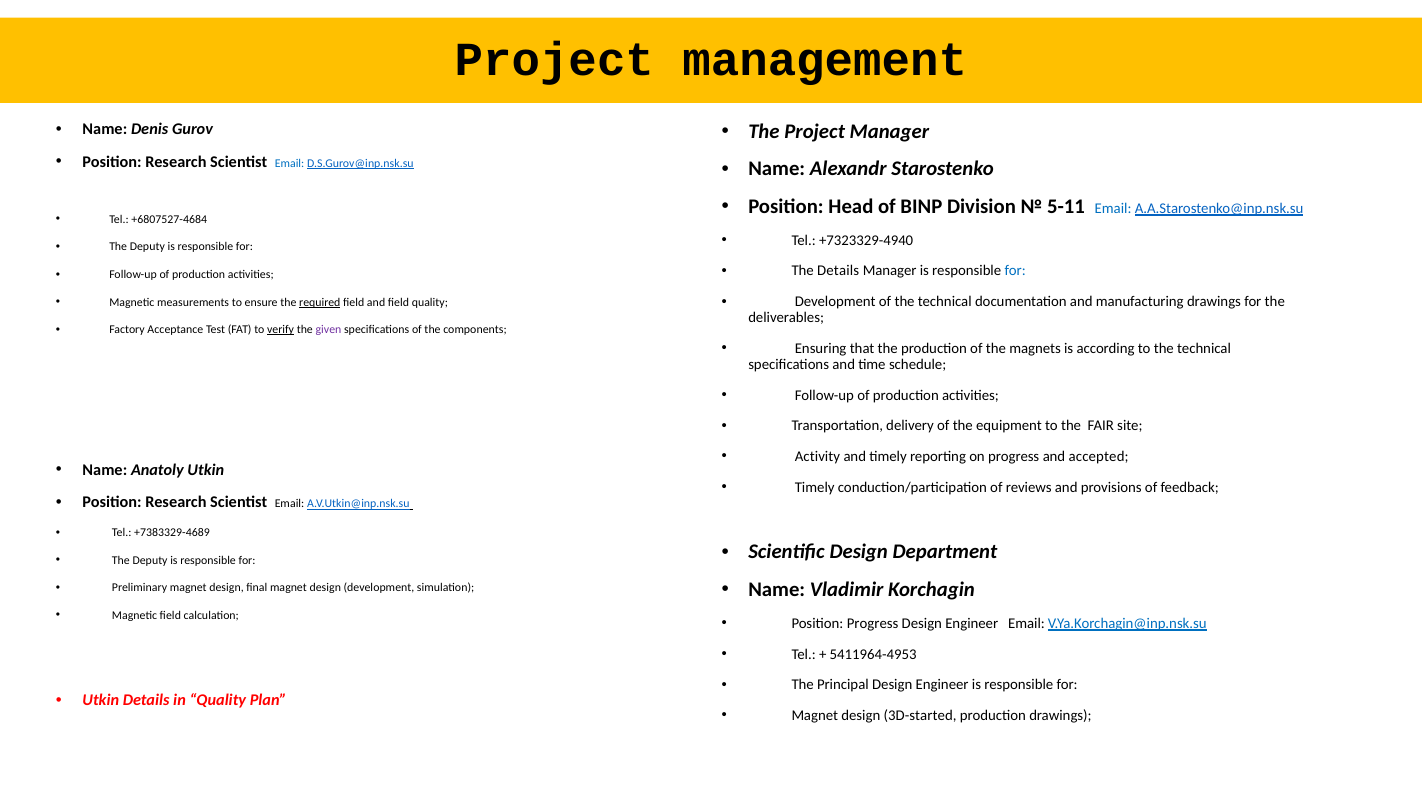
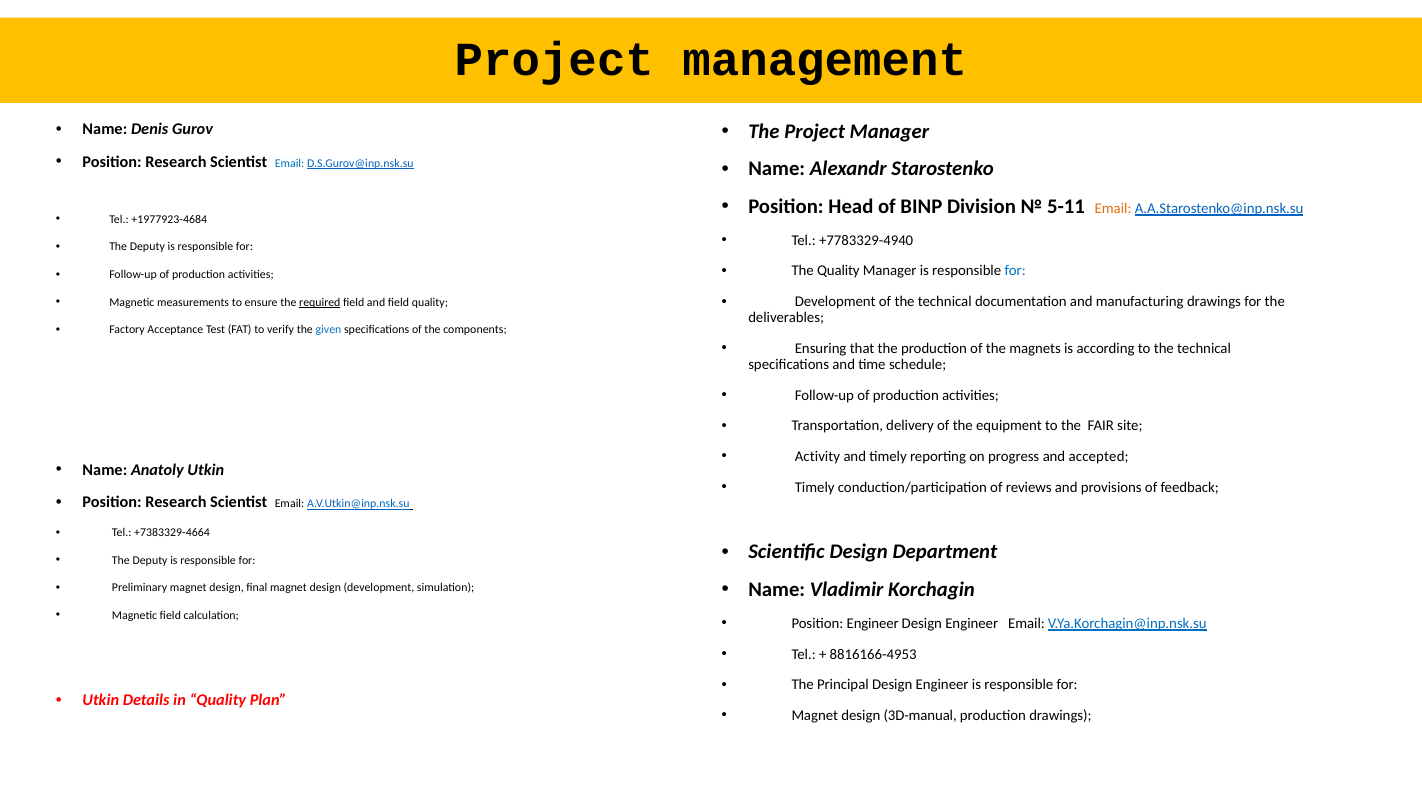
Email colour: blue -> orange (1113, 208)
+6807527-4684: +6807527-4684 -> +1977923-4684 (169, 219)
+7323329-4940: +7323329-4940 -> +7783329-4940 (866, 240)
The Details: Details -> Quality (838, 271)
verify underline: present -> none (281, 330)
given colour: purple -> blue (329, 330)
+7383329-4689: +7383329-4689 -> +7383329-4664 (172, 532)
Position Progress: Progress -> Engineer (873, 623)
5411964-4953: 5411964-4953 -> 8816166-4953 (873, 654)
3D-started: 3D-started -> 3D-manual (920, 715)
